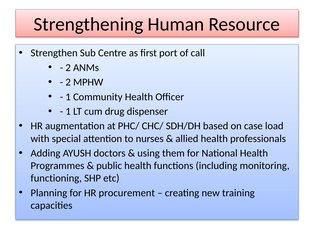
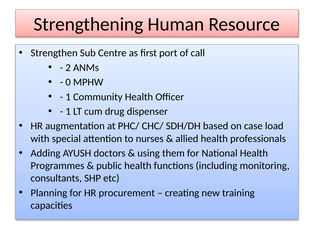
2: 2 -> 0 (68, 82)
functioning: functioning -> consultants (56, 179)
